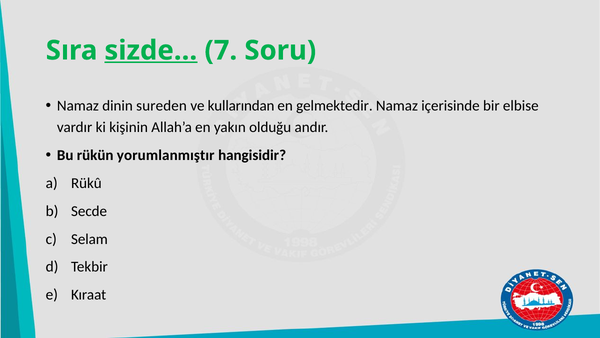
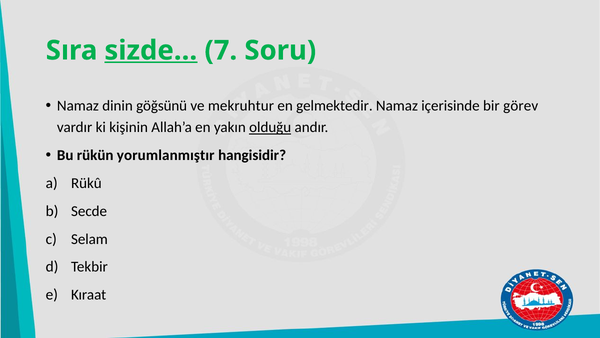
sureden: sureden -> göğsünü (162, 106)
kullarından: kullarından -> mekruhtur (241, 106)
elbise: elbise -> görev (521, 106)
olduğu underline: none -> present (270, 127)
